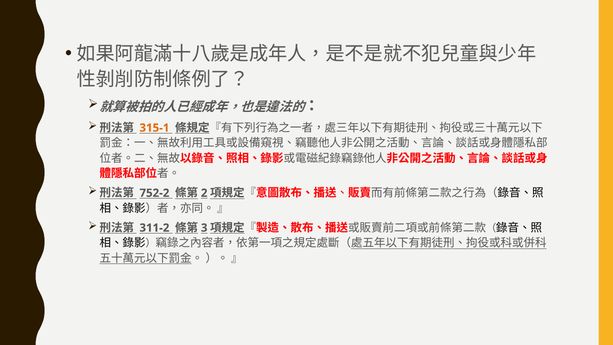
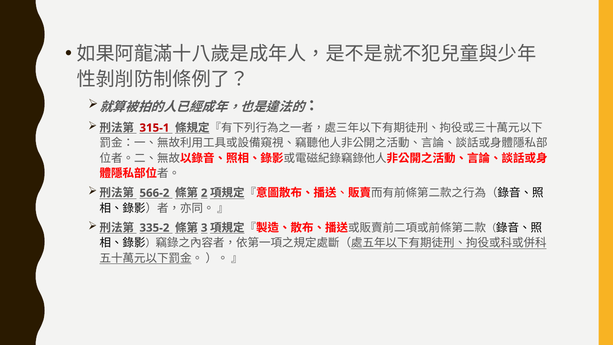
315-1 colour: orange -> red (154, 128)
752-2: 752-2 -> 566-2 (154, 193)
311-2: 311-2 -> 335-2 (154, 228)
